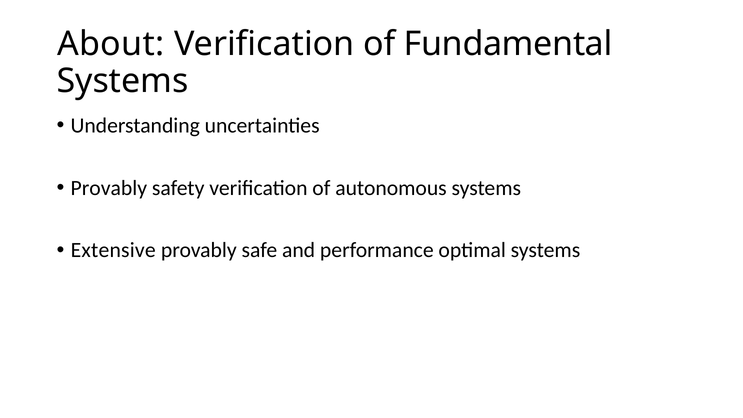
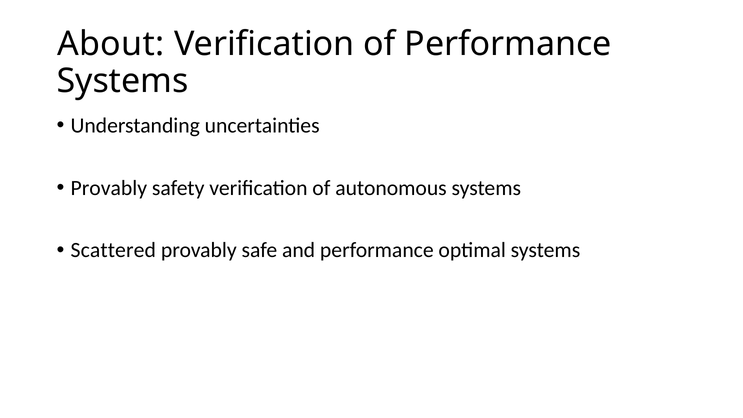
of Fundamental: Fundamental -> Performance (508, 44)
Extensive: Extensive -> Scattered (113, 250)
